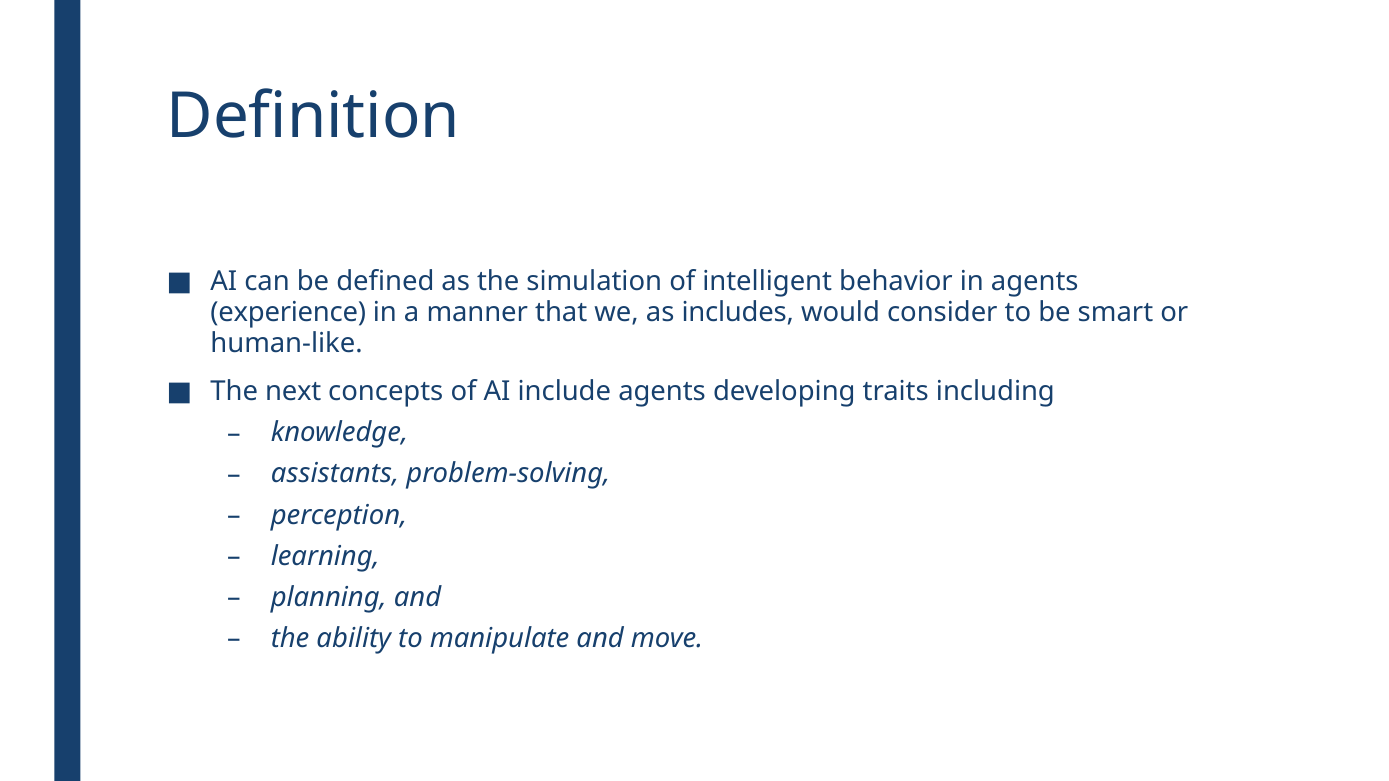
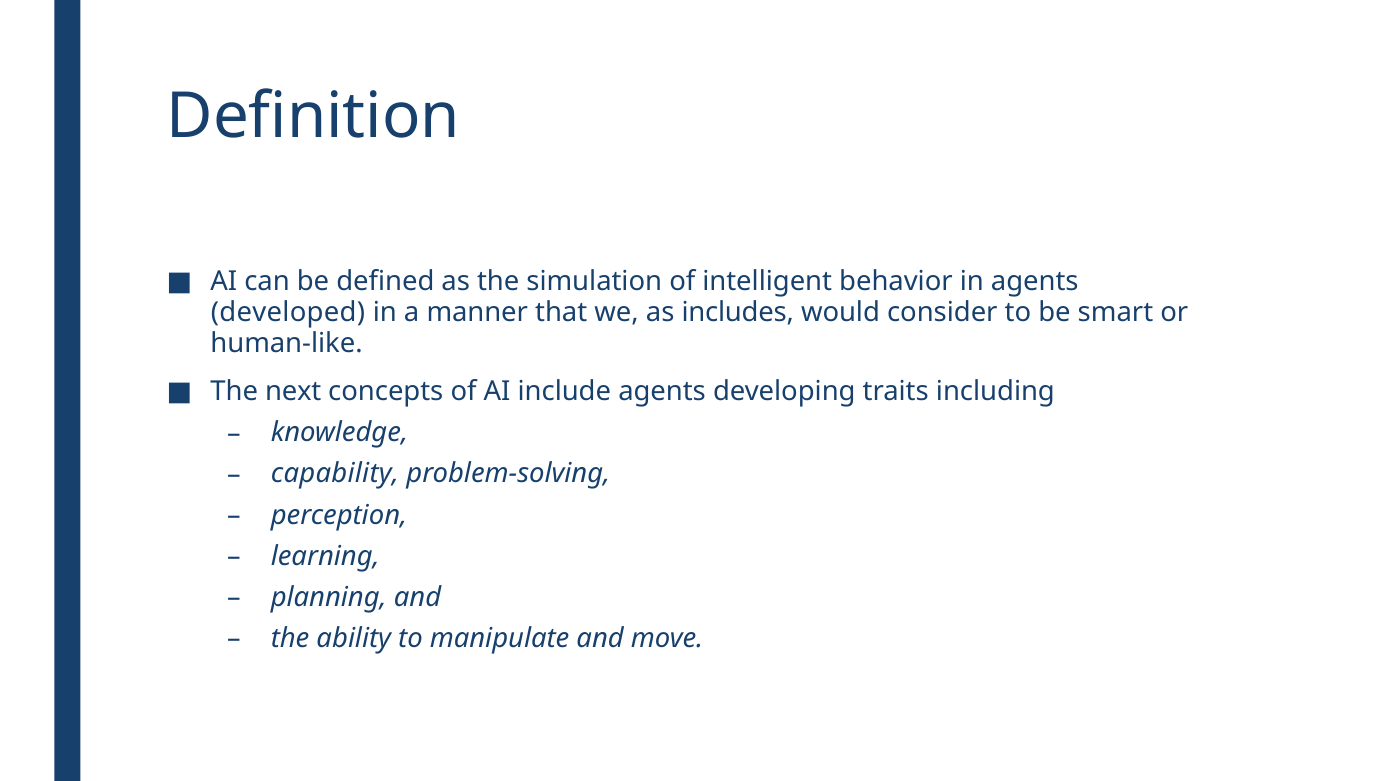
experience: experience -> developed (288, 312)
assistants: assistants -> capability (335, 474)
